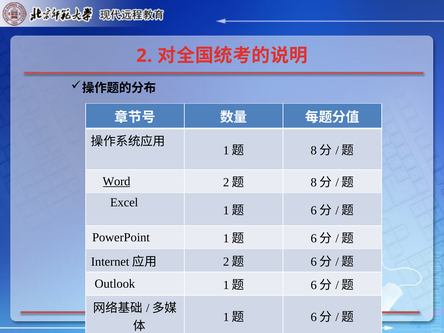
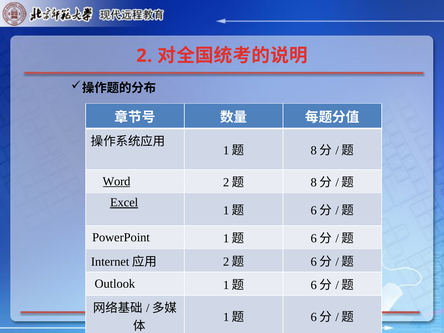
Excel underline: none -> present (124, 202)
